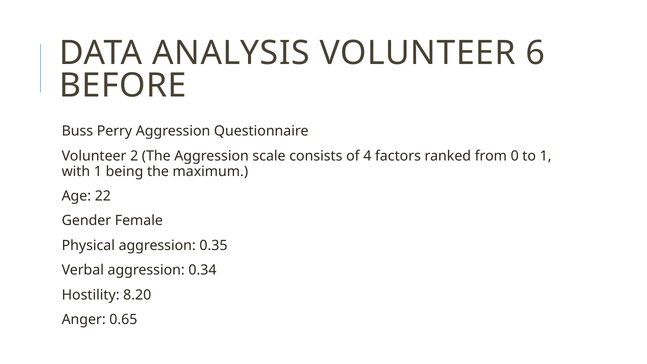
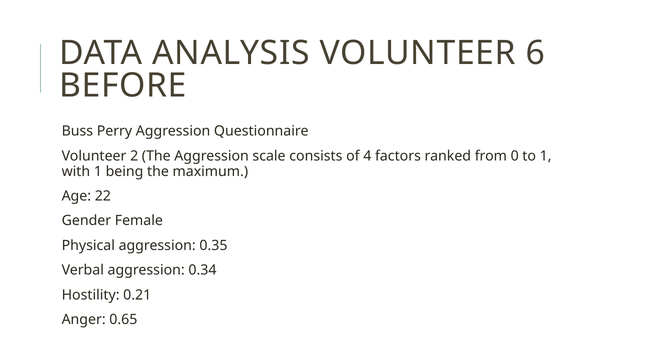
8.20: 8.20 -> 0.21 (137, 295)
